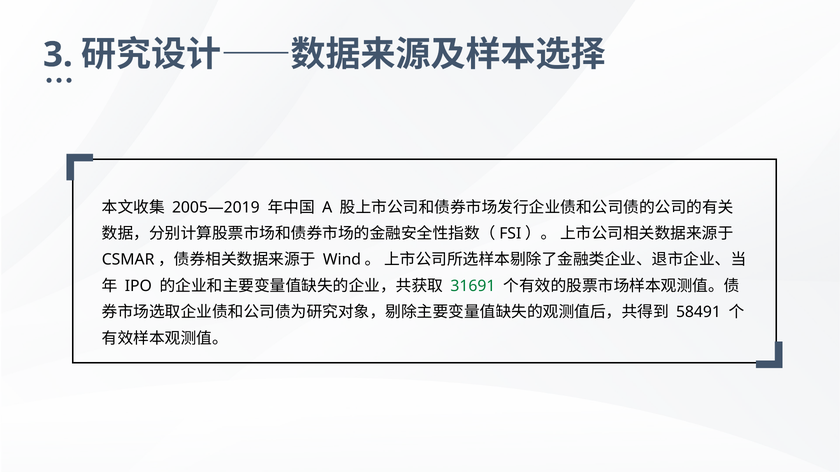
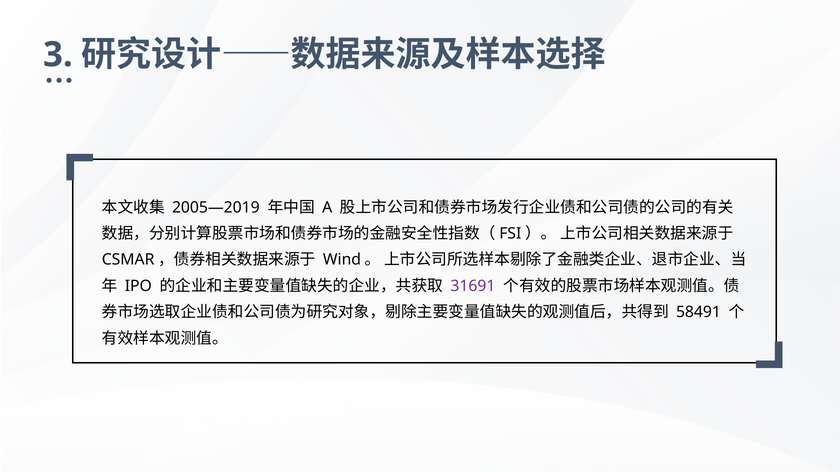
31691 colour: green -> purple (473, 286)
